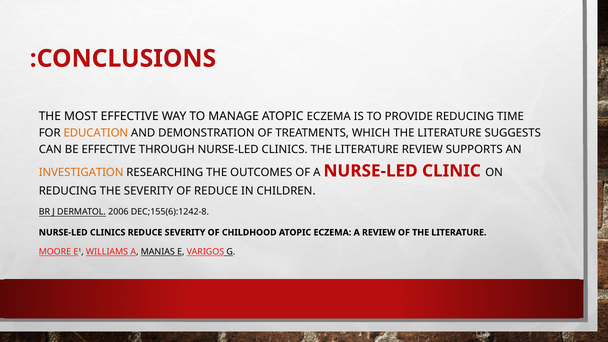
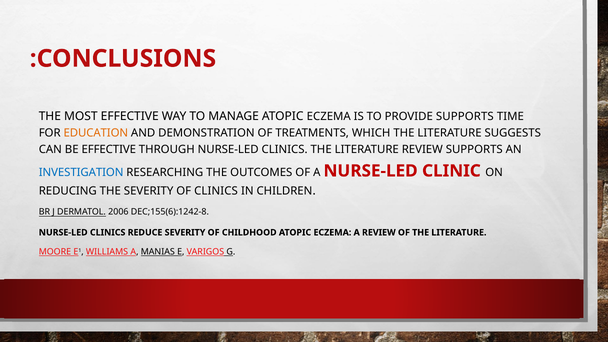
PROVIDE REDUCING: REDUCING -> SUPPORTS (465, 116)
INVESTIGATION colour: orange -> blue (81, 173)
OF REDUCE: REDUCE -> CLINICS (216, 191)
